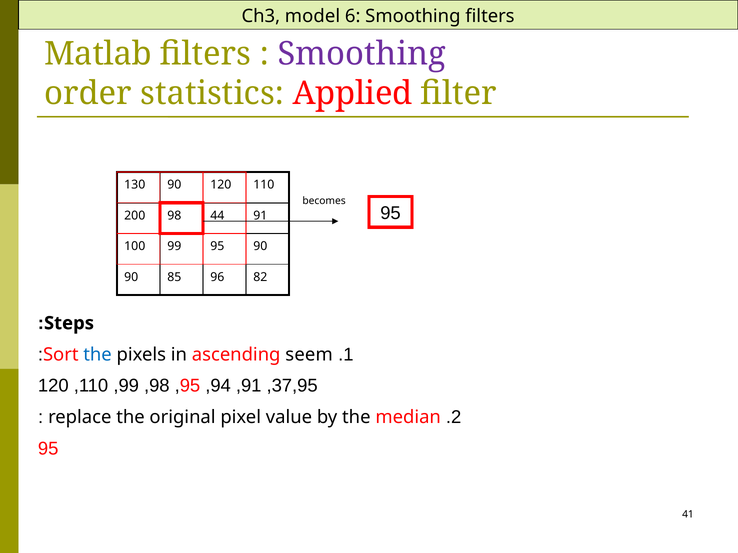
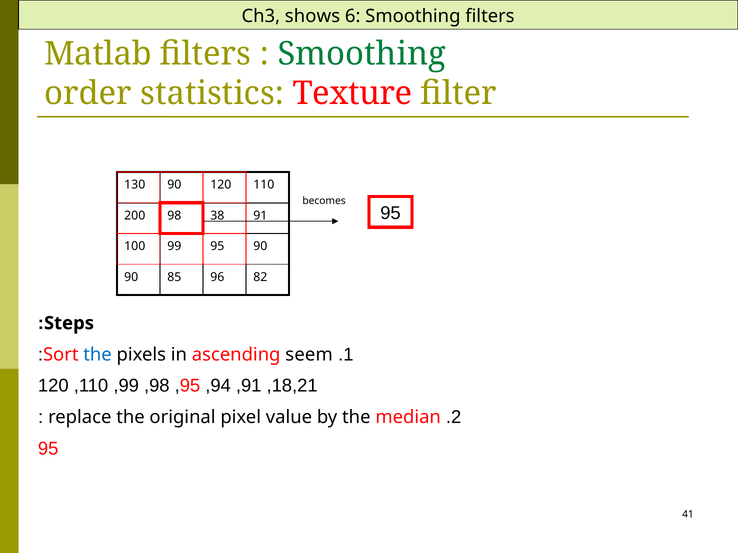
model: model -> shows (312, 16)
Smoothing colour: purple -> green (362, 54)
Applied: Applied -> Texture (353, 93)
44: 44 -> 38 (217, 216)
37,95: 37,95 -> 18,21 (295, 386)
